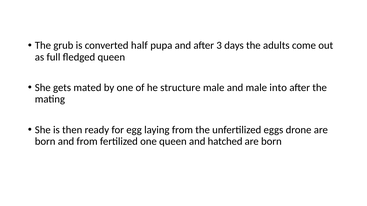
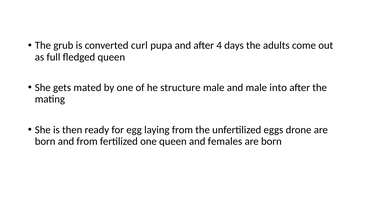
half: half -> curl (139, 46)
3: 3 -> 4 (219, 46)
hatched: hatched -> females (225, 142)
